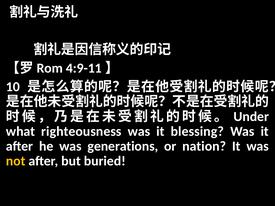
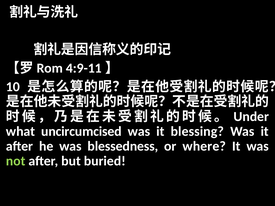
righteousness: righteousness -> uncircumcised (81, 131)
generations: generations -> blessedness (123, 146)
nation: nation -> where (204, 146)
not colour: yellow -> light green (16, 161)
